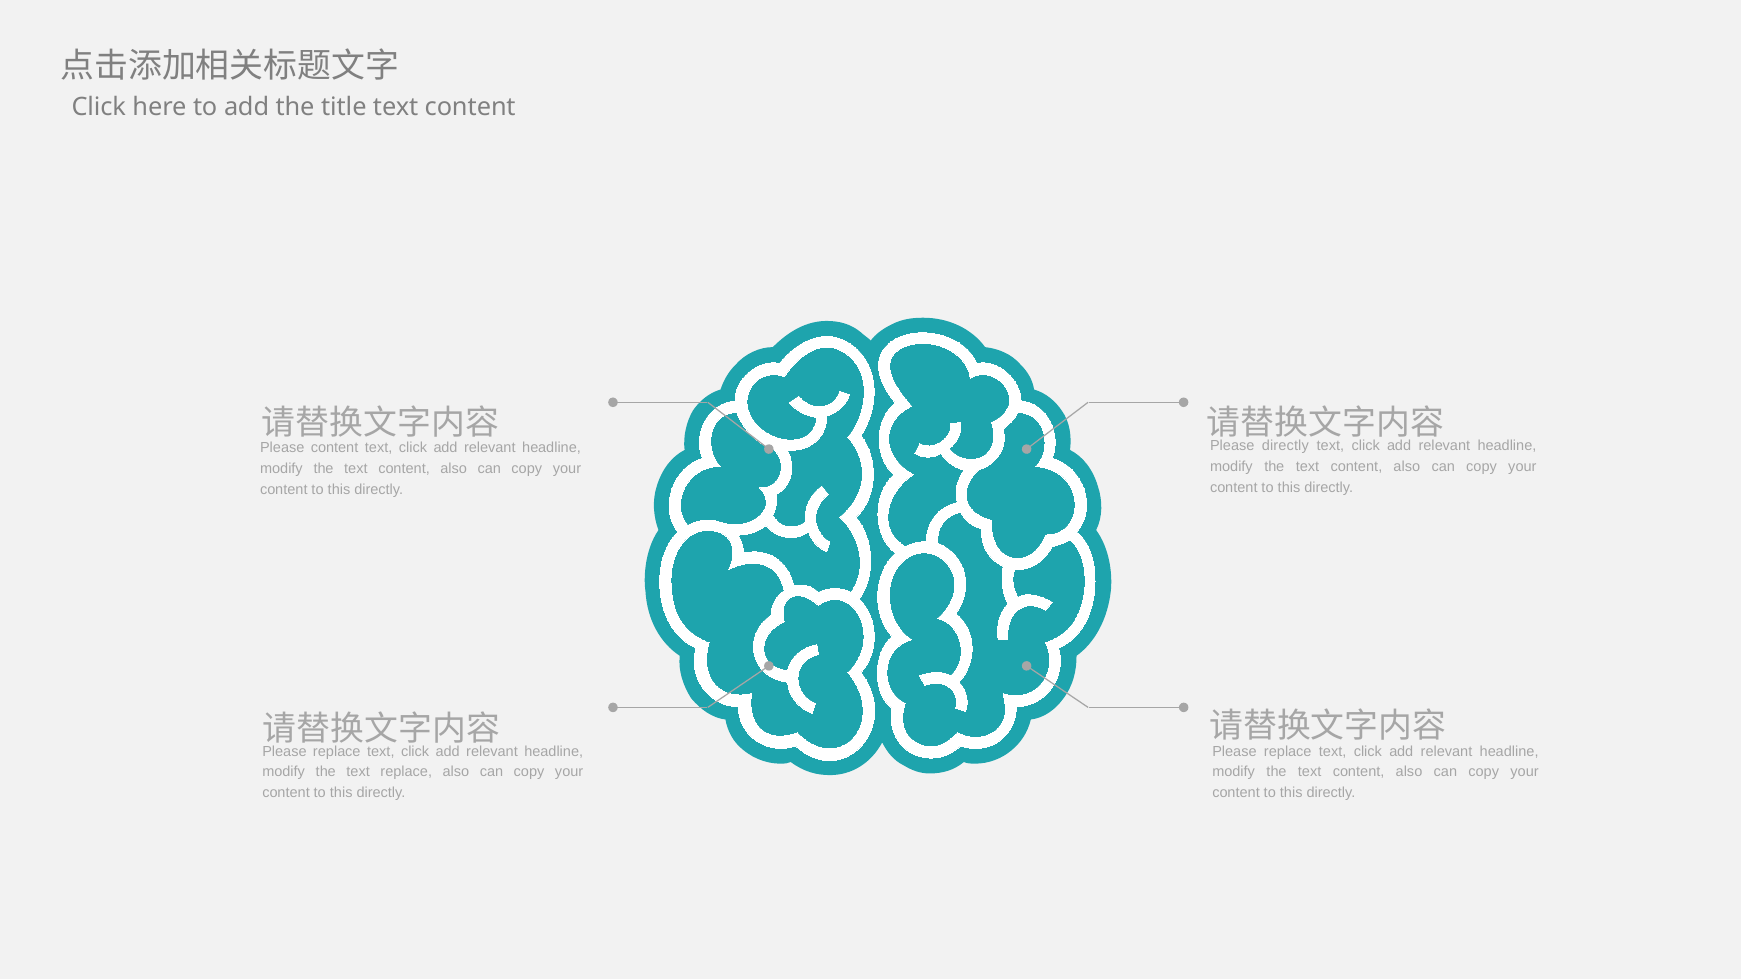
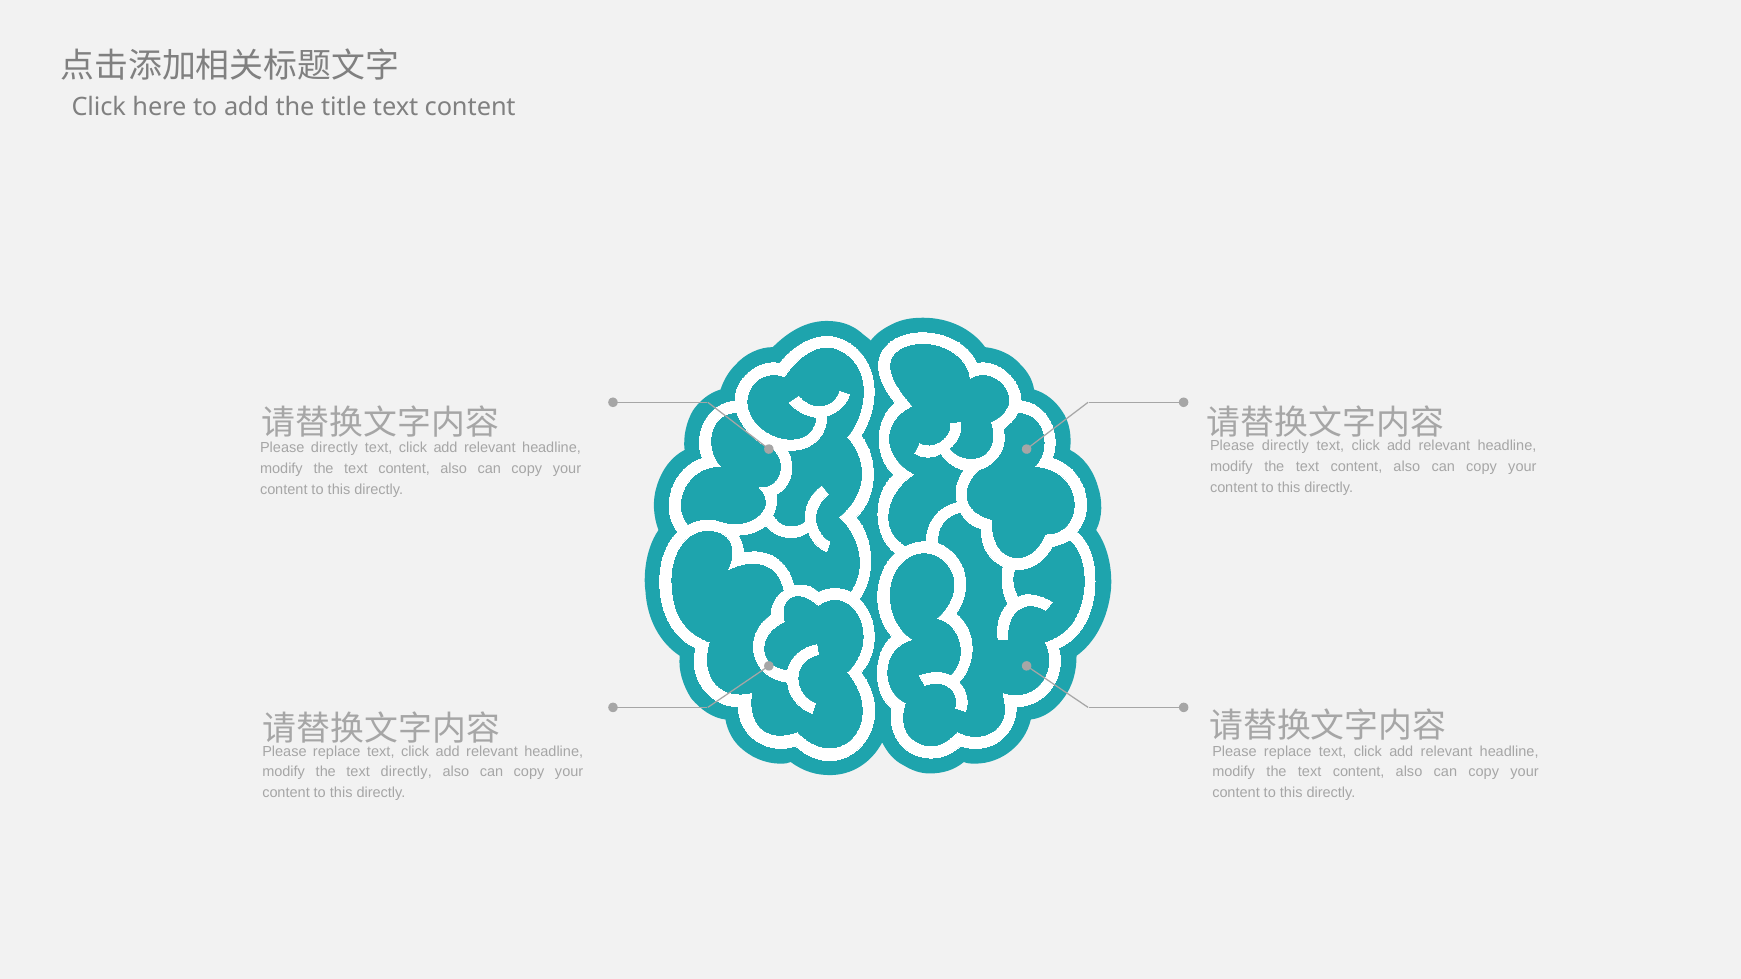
content: content -> directly (334, 448)
text replace: replace -> directly (406, 772)
